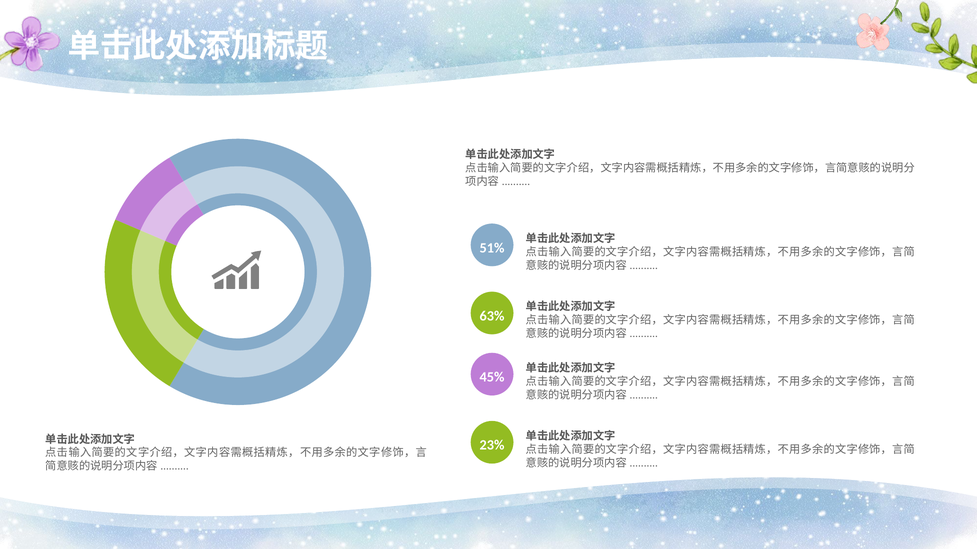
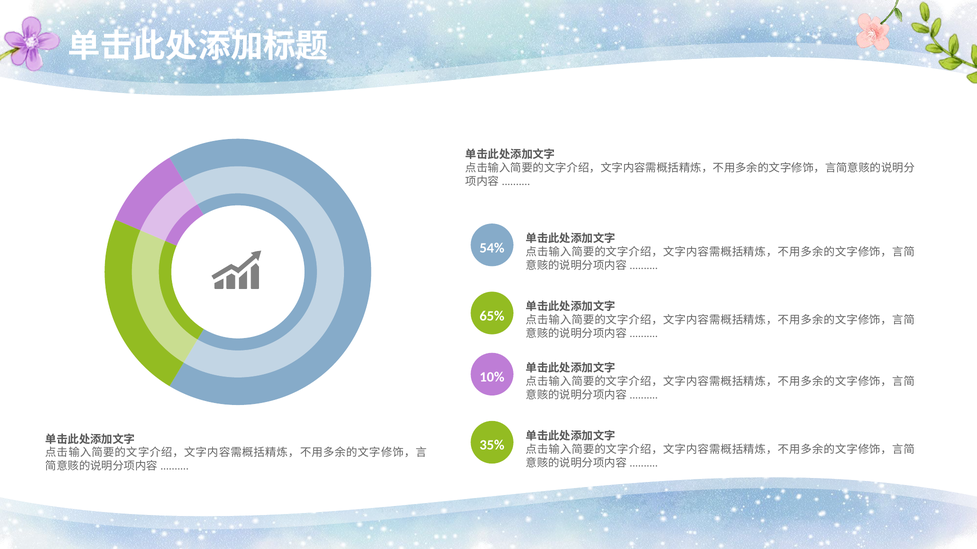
51%: 51% -> 54% (492, 248)
63%: 63% -> 65% (492, 316)
45%: 45% -> 10% (492, 378)
23%: 23% -> 35% (492, 446)
